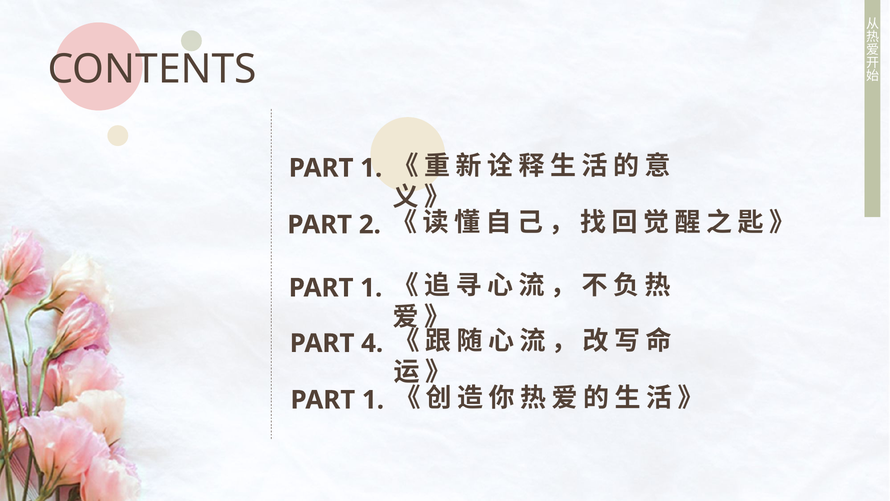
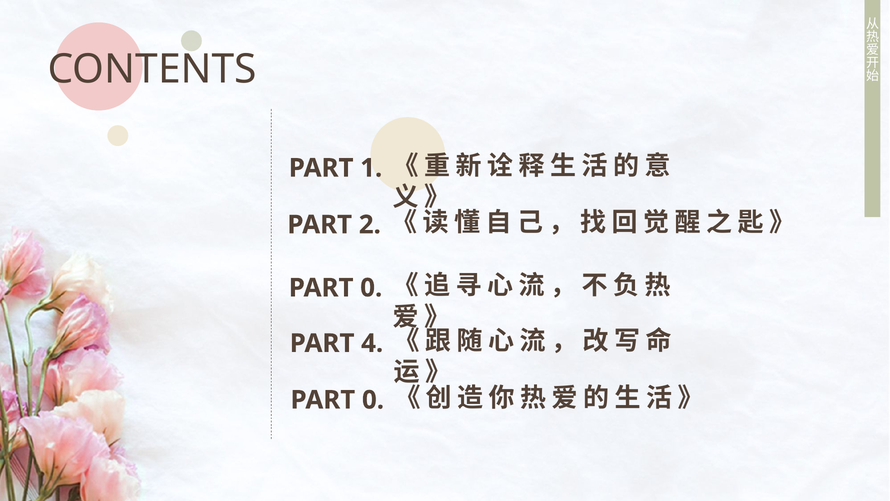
1: 1 -> 0 (371, 288)
1: 1 -> 0 (373, 400)
